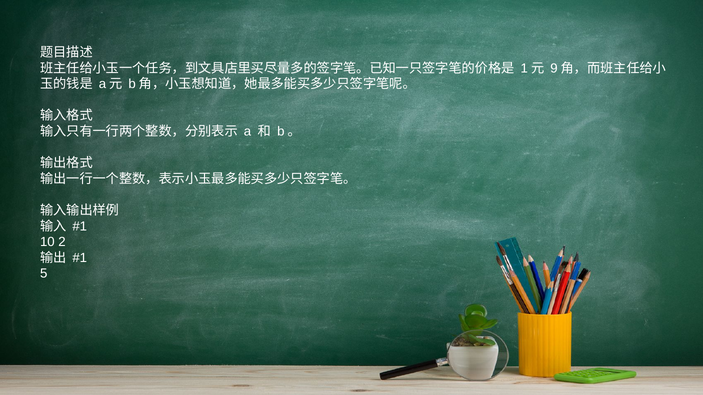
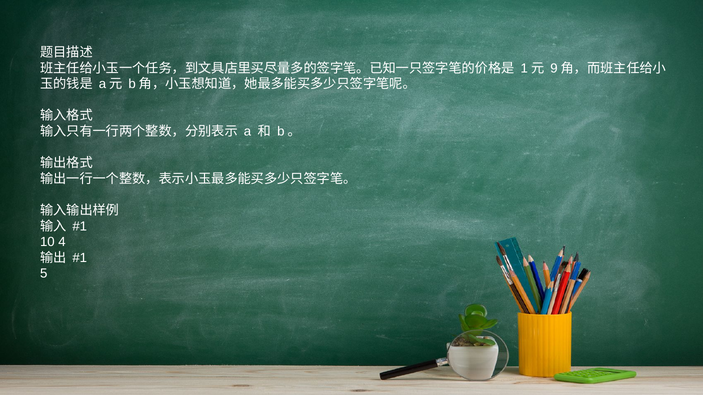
2: 2 -> 4 (62, 242)
